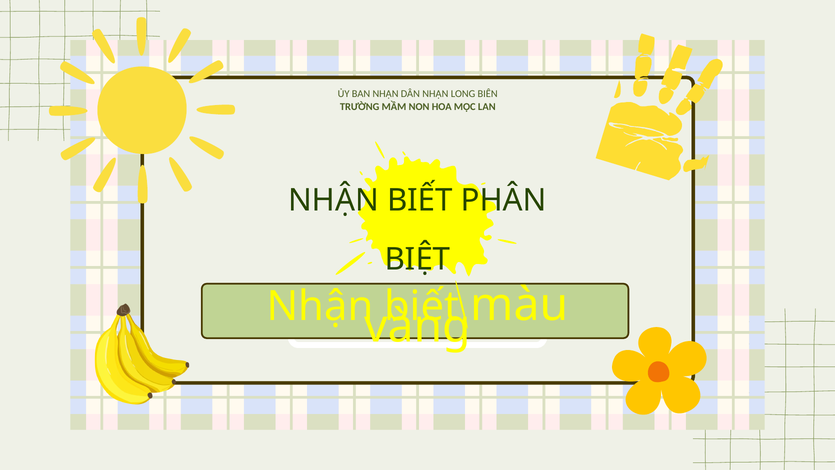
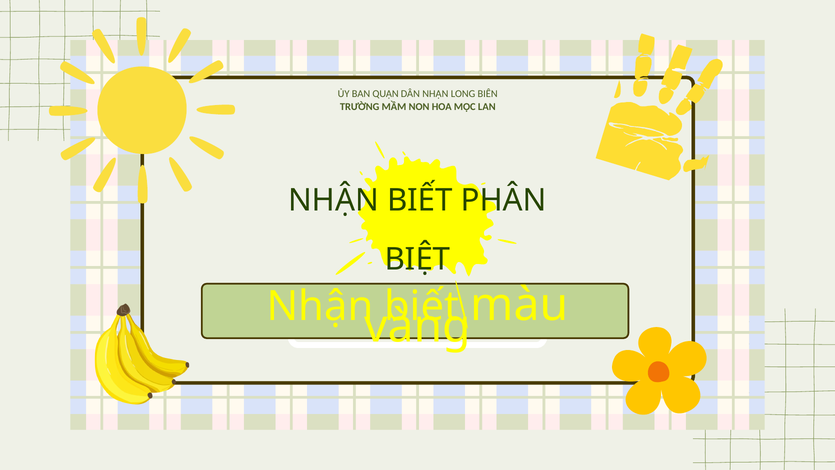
BAN NHẬN: NHẬN -> QUẬN (386, 94)
